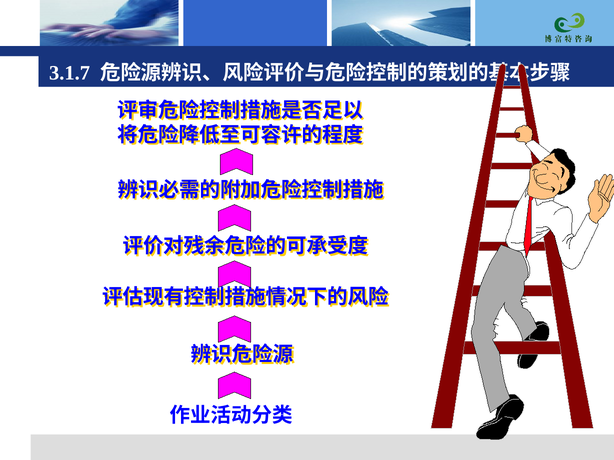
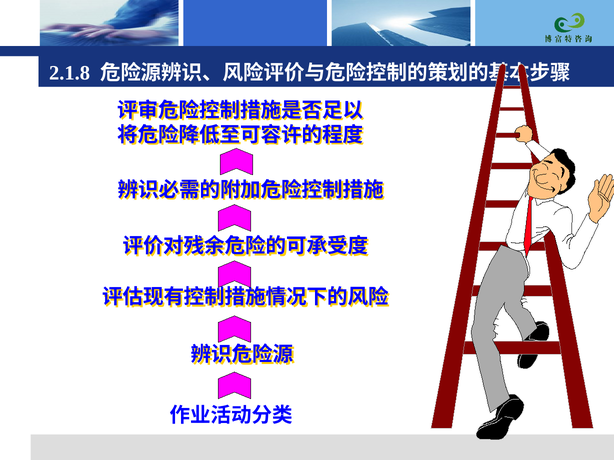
3.1.7: 3.1.7 -> 2.1.8 (70, 73)
